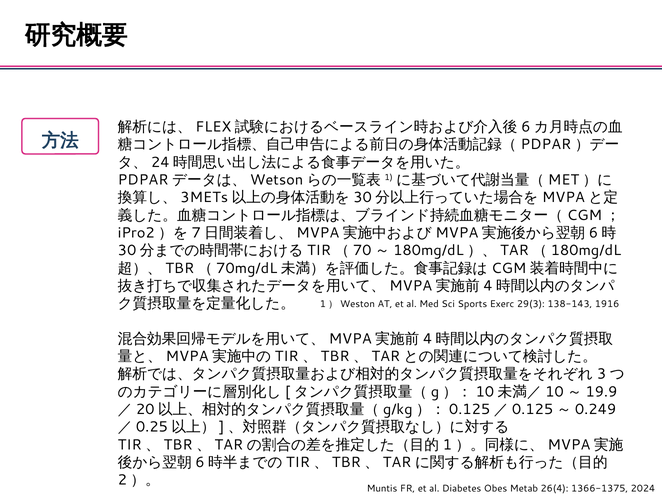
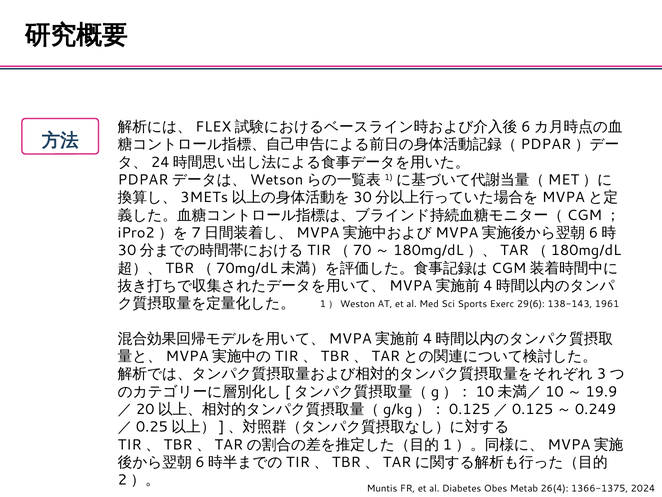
29(3: 29(3 -> 29(6 (531, 304)
1916: 1916 -> 1961 (607, 304)
